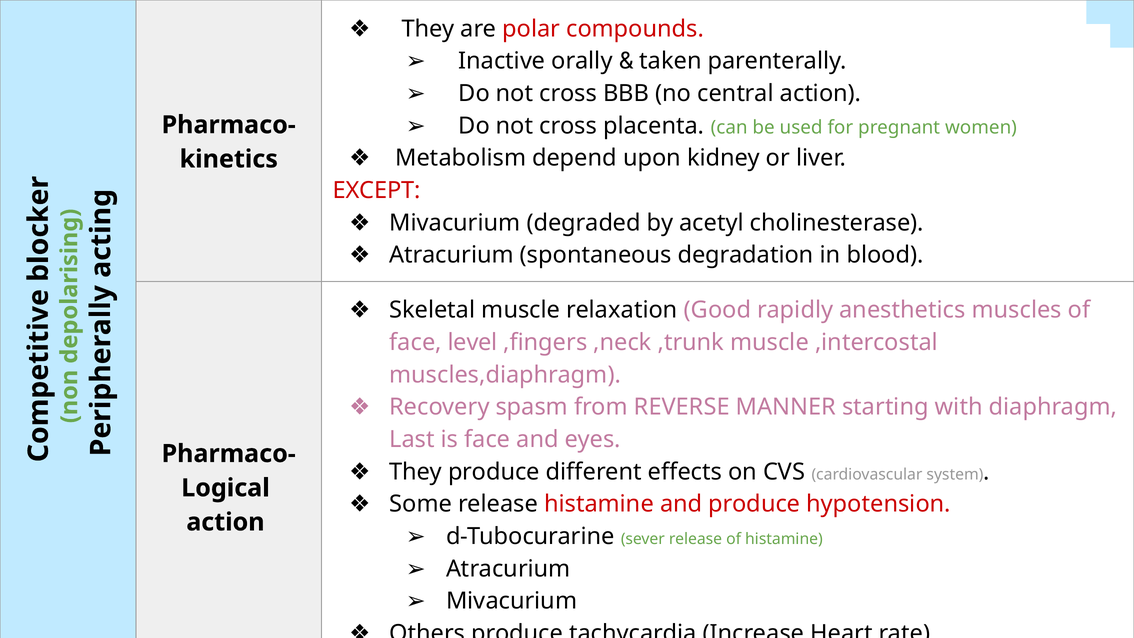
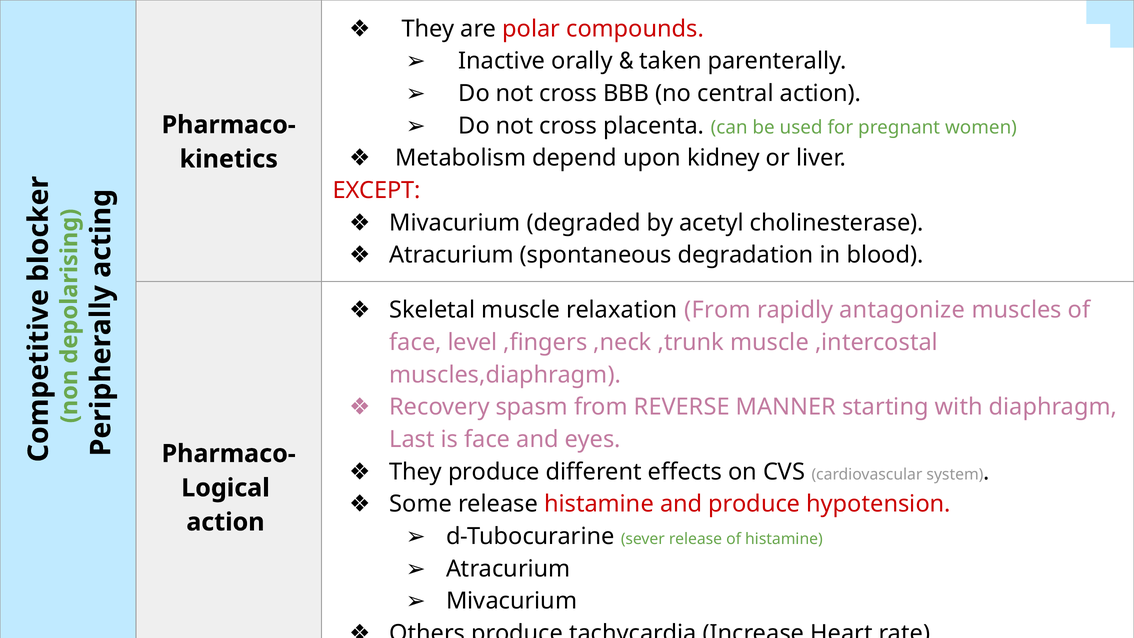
relaxation Good: Good -> From (717, 310)
anesthetics: anesthetics -> antagonize (902, 310)
